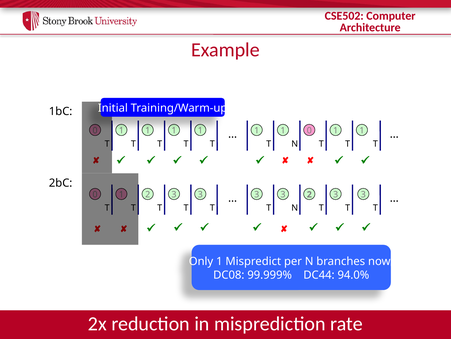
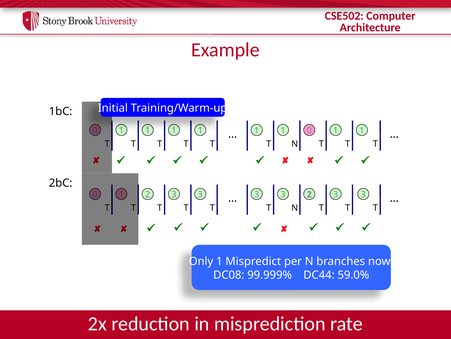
94.0%: 94.0% -> 59.0% (353, 274)
